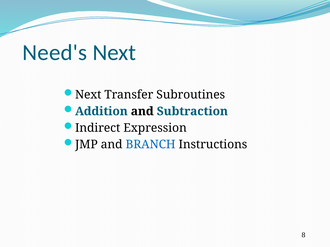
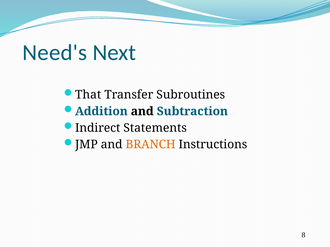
Next: Next -> That (88, 95)
Expression: Expression -> Statements (155, 128)
BRANCH colour: blue -> orange (151, 145)
